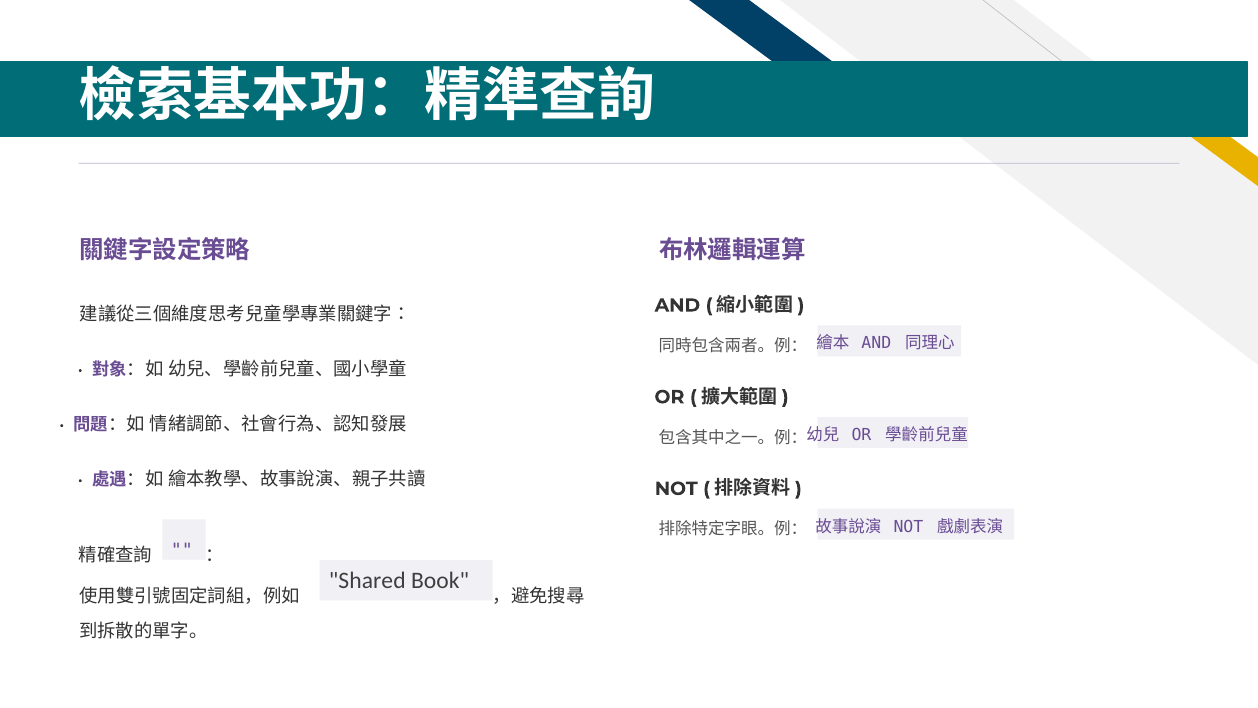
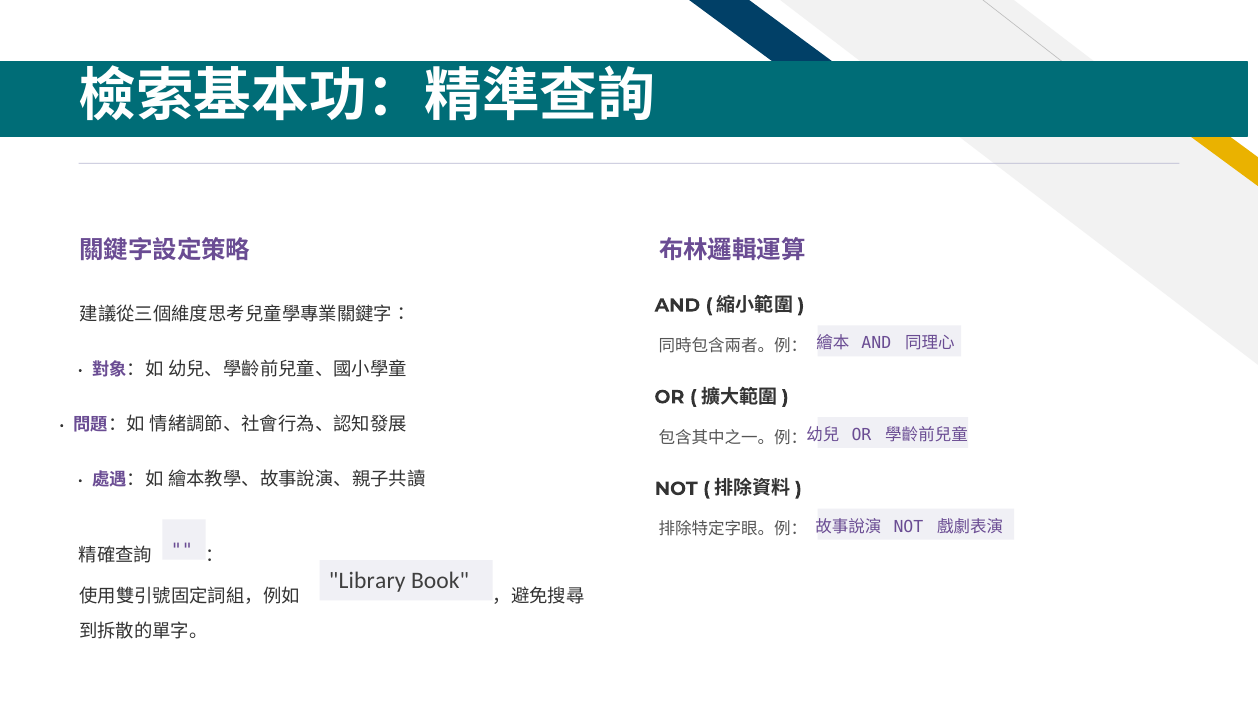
Shared: Shared -> Library (367, 580)
